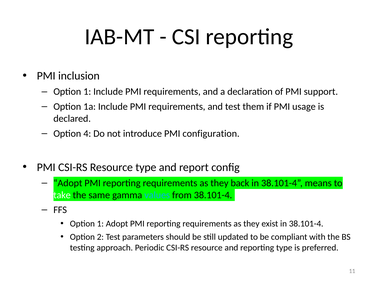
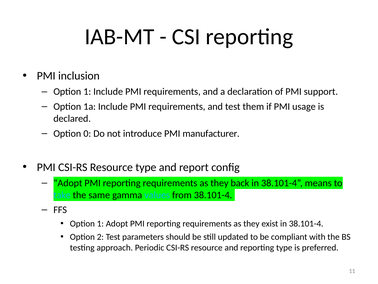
4: 4 -> 0 (87, 133)
configuration: configuration -> manufacturer (211, 133)
take colour: white -> light blue (62, 195)
